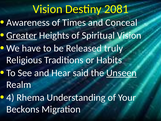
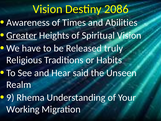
2081: 2081 -> 2086 (116, 9)
Conceal: Conceal -> Abilities (121, 22)
Unseen underline: present -> none (121, 73)
4: 4 -> 9 (10, 97)
Beckons: Beckons -> Working (23, 109)
